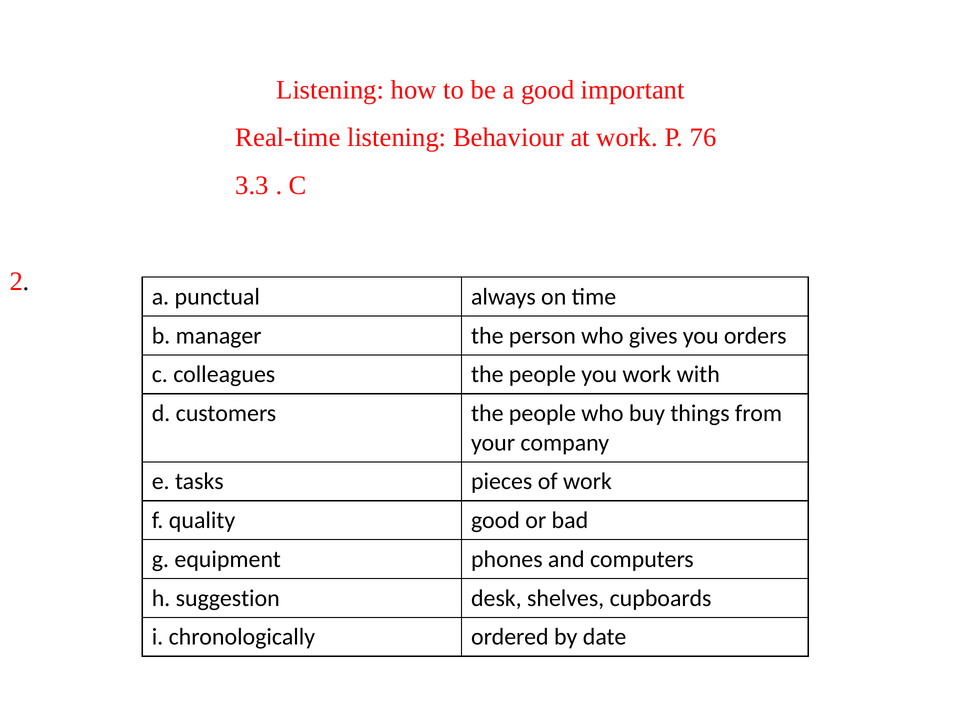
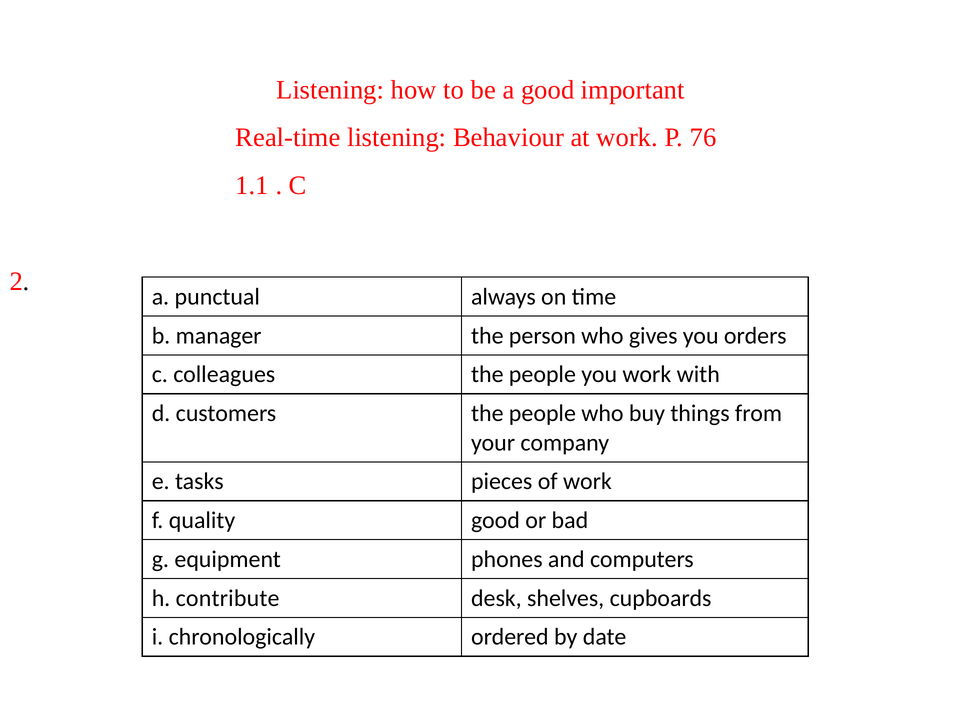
3.3: 3.3 -> 1.1 (252, 185)
suggestion: suggestion -> contribute (228, 598)
